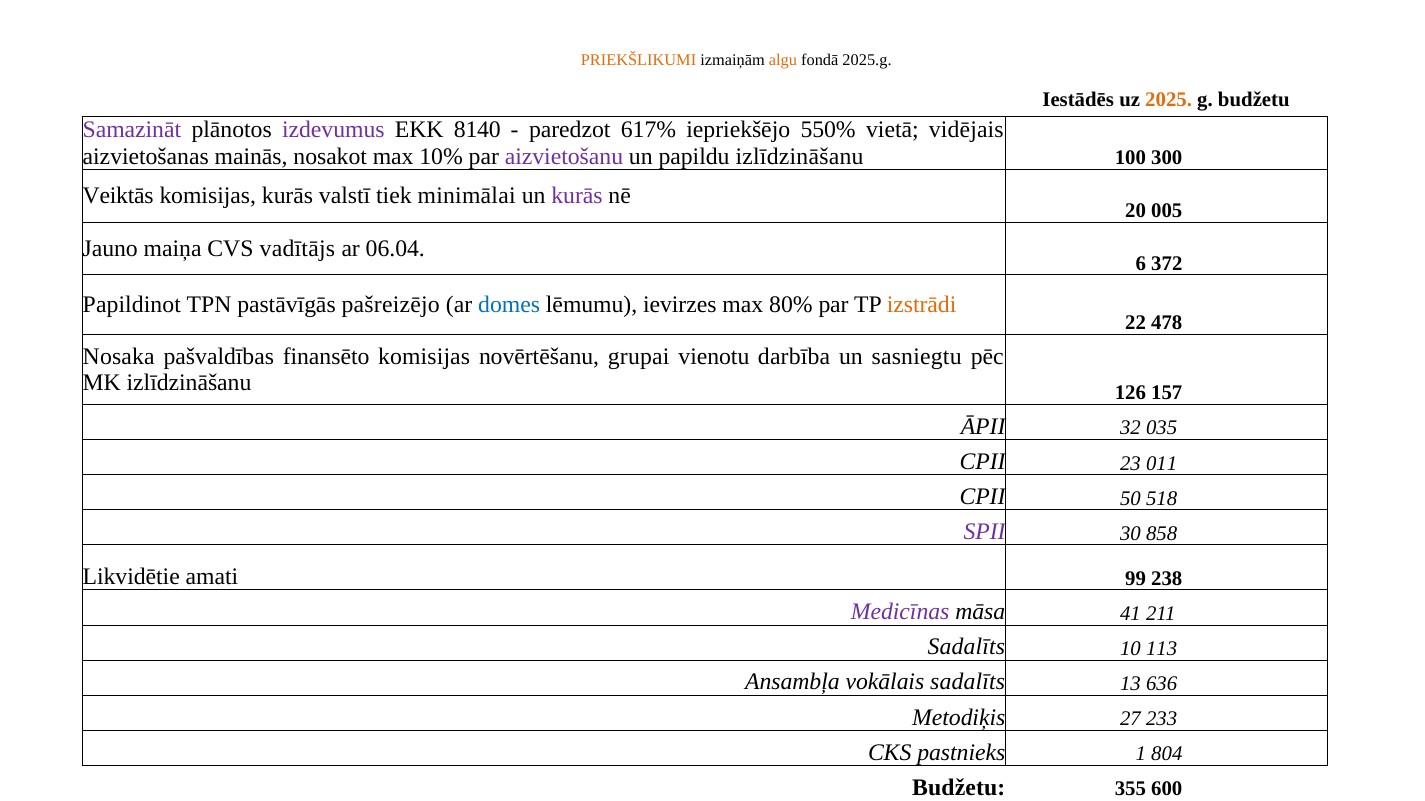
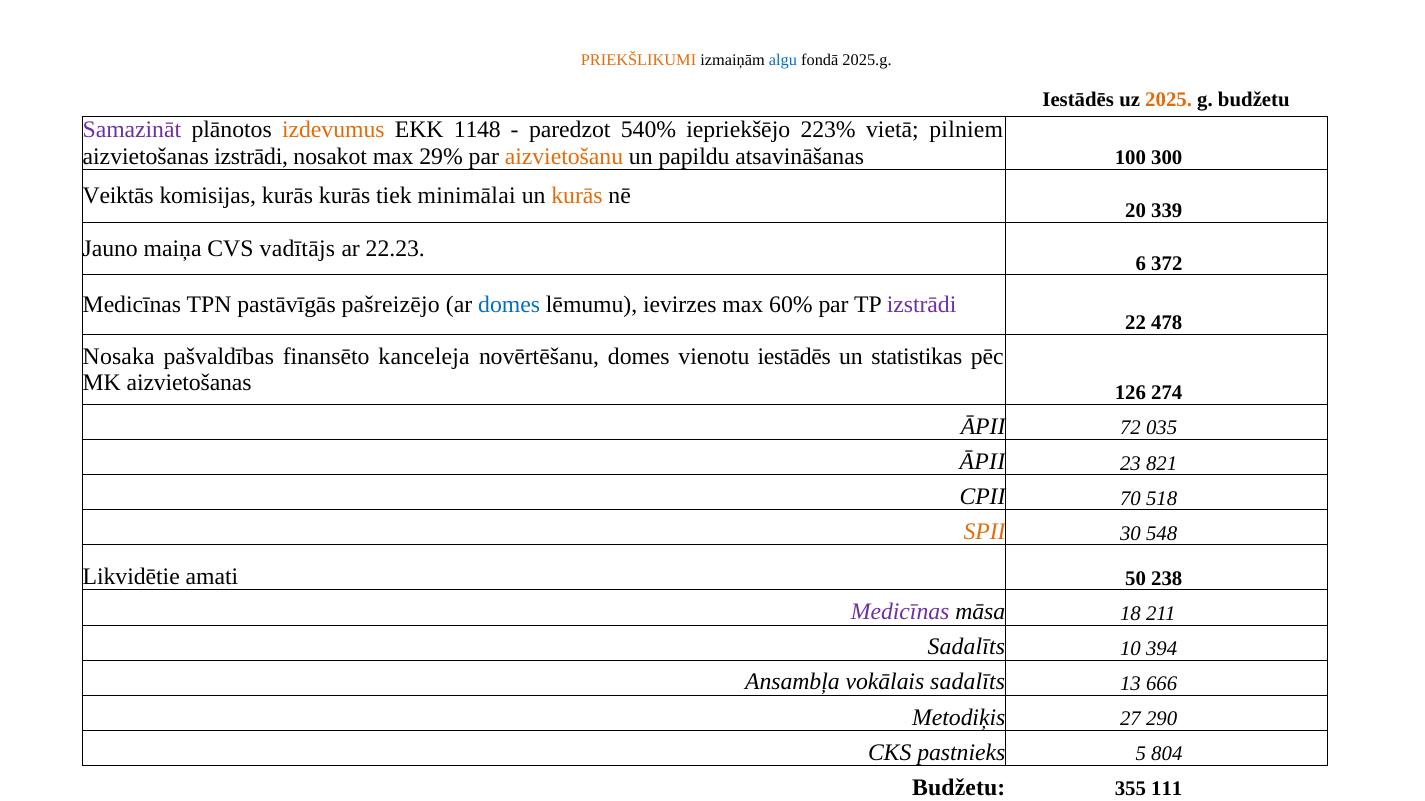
algu colour: orange -> blue (783, 60)
izdevumus colour: purple -> orange (333, 130)
8140: 8140 -> 1148 (477, 130)
617%: 617% -> 540% (649, 130)
550%: 550% -> 223% (828, 130)
vidējais: vidējais -> pilniem (966, 130)
aizvietošanas mainās: mainās -> izstrādi (251, 156)
10%: 10% -> 29% (441, 156)
aizvietošanu colour: purple -> orange (564, 156)
papildu izlīdzināšanu: izlīdzināšanu -> atsavināšanas (800, 156)
kurās valstī: valstī -> kurās (345, 196)
kurās colour: purple -> orange (577, 196)
005: 005 -> 339 (1167, 211)
06.04: 06.04 -> 22.23 (395, 249)
Papildinot: Papildinot -> Medicīnas (132, 305)
80%: 80% -> 60% (791, 305)
izstrādi colour: orange -> purple (922, 305)
finansēto komisijas: komisijas -> kanceleja (424, 356)
novērtēšanu grupai: grupai -> domes (639, 356)
vienotu darbība: darbība -> iestādēs (794, 356)
sasniegtu: sasniegtu -> statistikas (917, 356)
MK izlīdzināšanu: izlīdzināšanu -> aizvietošanas (189, 383)
157: 157 -> 274 (1167, 393)
32: 32 -> 72 (1130, 428)
CPII: CPII -> ĀPII (982, 462)
011: 011 -> 821 (1162, 464)
50: 50 -> 70 (1130, 499)
SPII colour: purple -> orange (985, 532)
858: 858 -> 548 (1162, 534)
99: 99 -> 50 (1136, 579)
41: 41 -> 18 (1130, 614)
113: 113 -> 394 (1162, 649)
636: 636 -> 666 (1162, 684)
233: 233 -> 290 (1162, 719)
1: 1 -> 5 (1141, 755)
600: 600 -> 111 (1167, 790)
